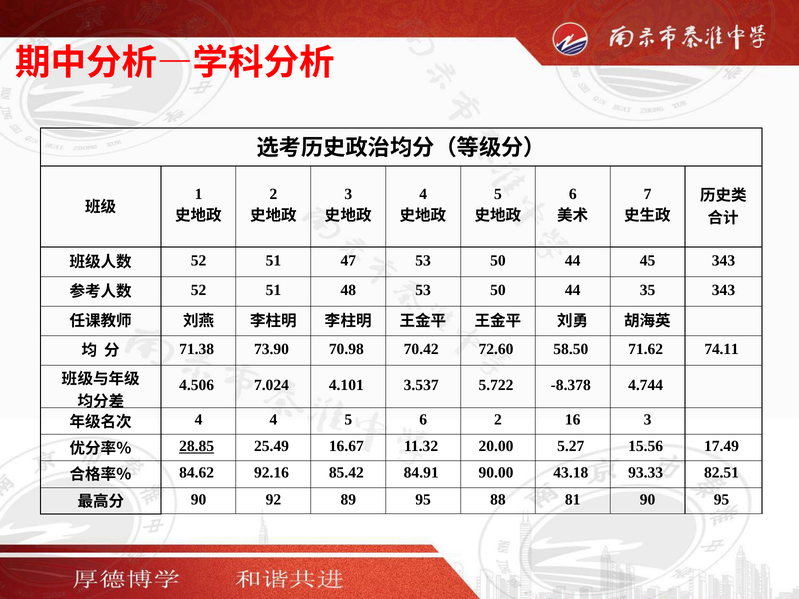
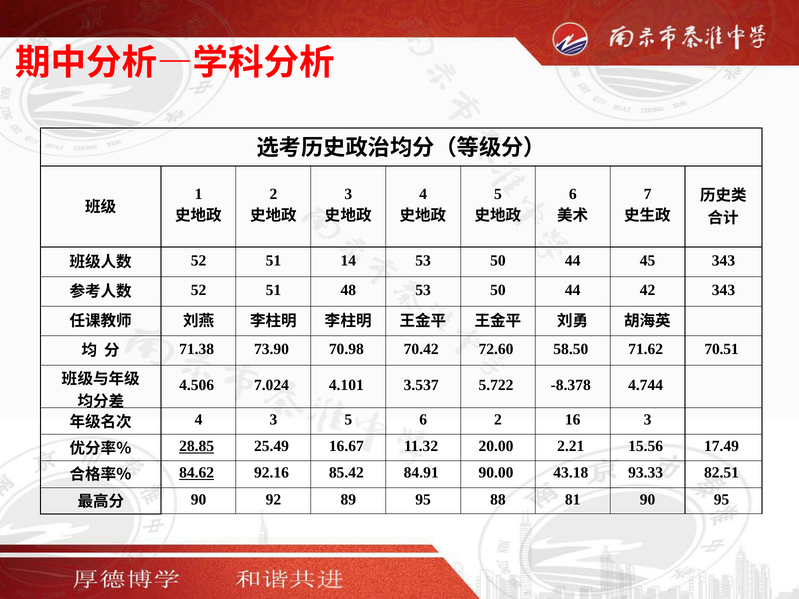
47: 47 -> 14 (348, 261)
35: 35 -> 42 (648, 290)
74.11: 74.11 -> 70.51 (722, 349)
4 4: 4 -> 3 (273, 420)
5.27: 5.27 -> 2.21 (571, 446)
84.62 underline: none -> present (197, 473)
